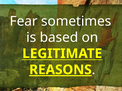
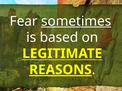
sometimes underline: none -> present (76, 21)
